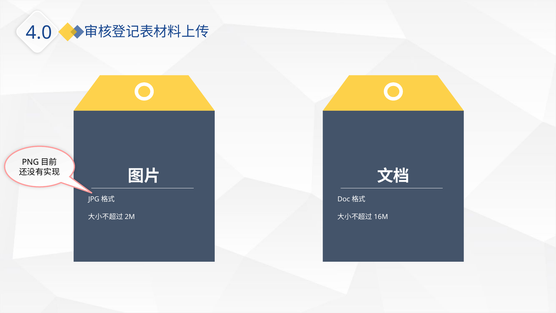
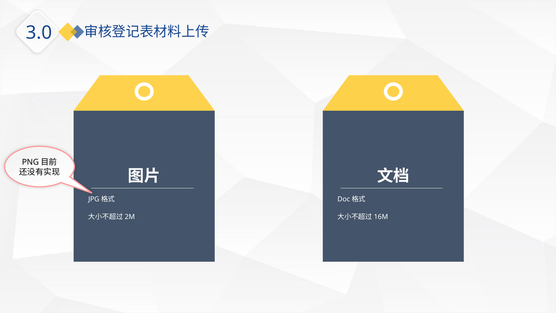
4.0: 4.0 -> 3.0 (39, 33)
